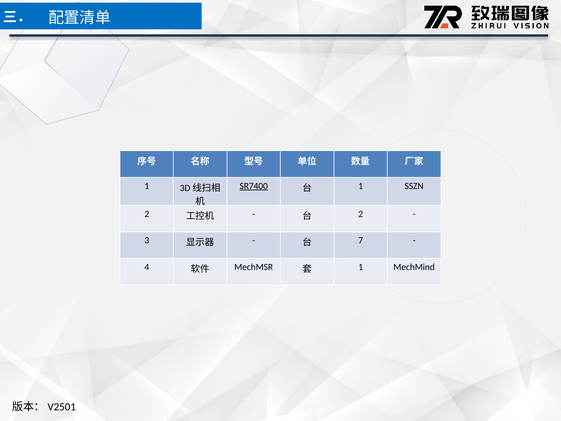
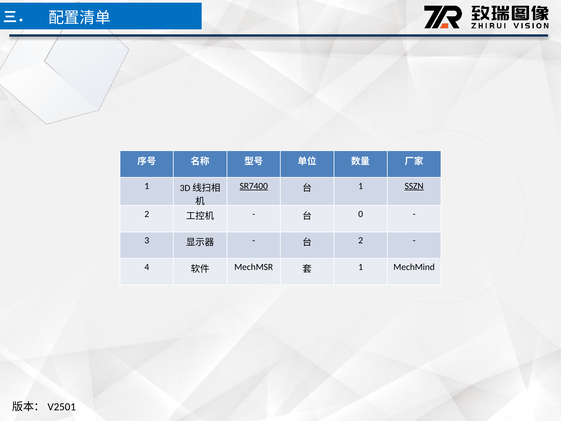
SSZN underline: none -> present (414, 186)
2: 2 -> 0 (361, 214)
7: 7 -> 2 (361, 240)
